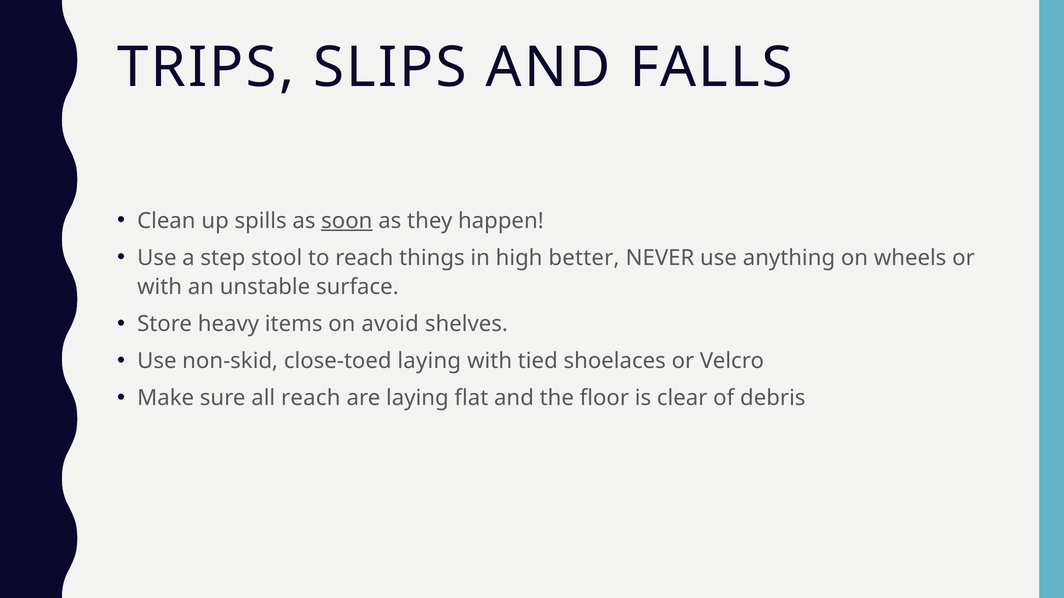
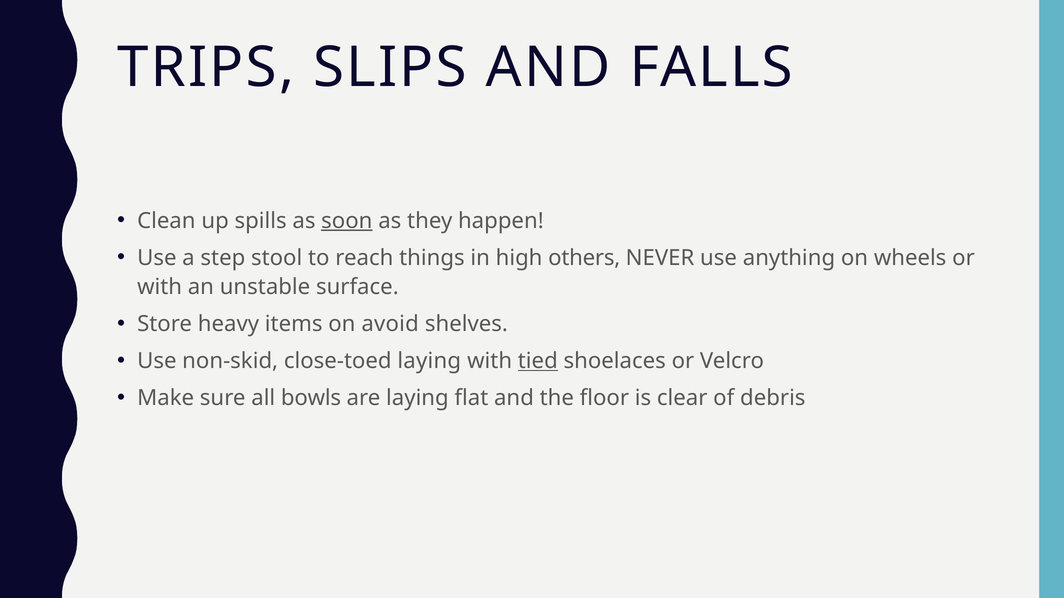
better: better -> others (584, 258)
tied underline: none -> present (538, 361)
all reach: reach -> bowls (311, 398)
